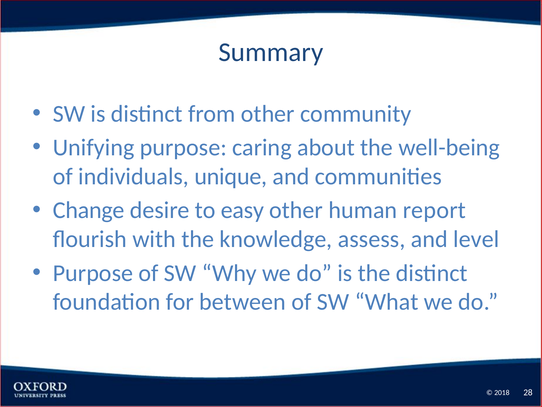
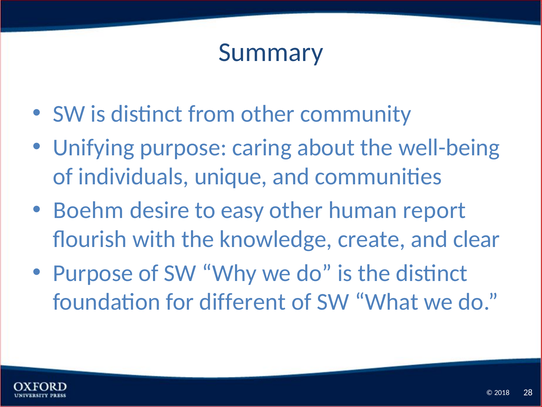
Change: Change -> Boehm (88, 210)
assess: assess -> create (372, 239)
level: level -> clear (476, 239)
between: between -> different (243, 302)
